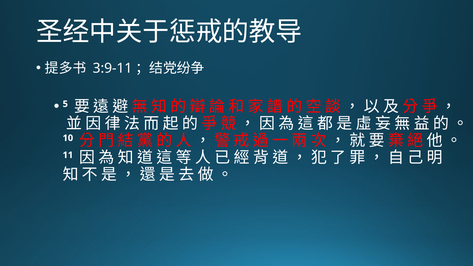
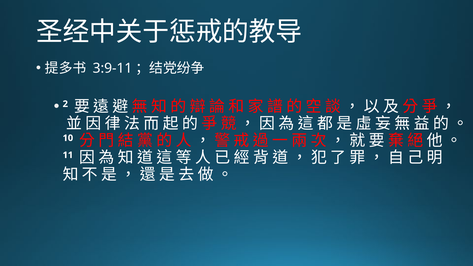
5: 5 -> 2 (65, 104)
